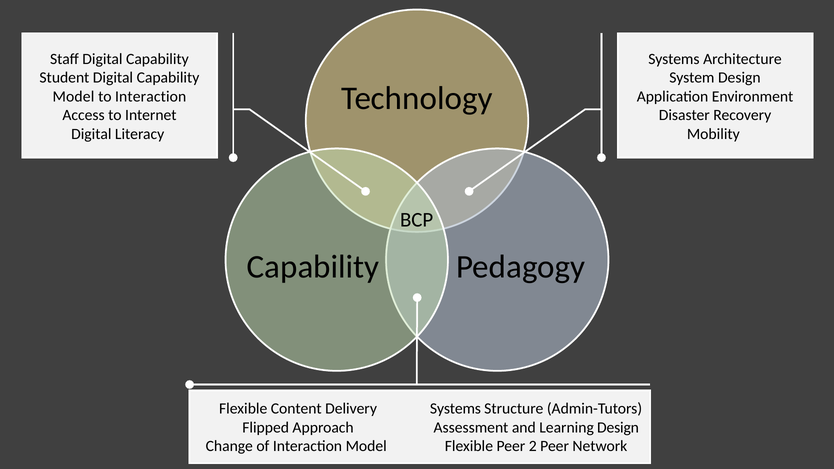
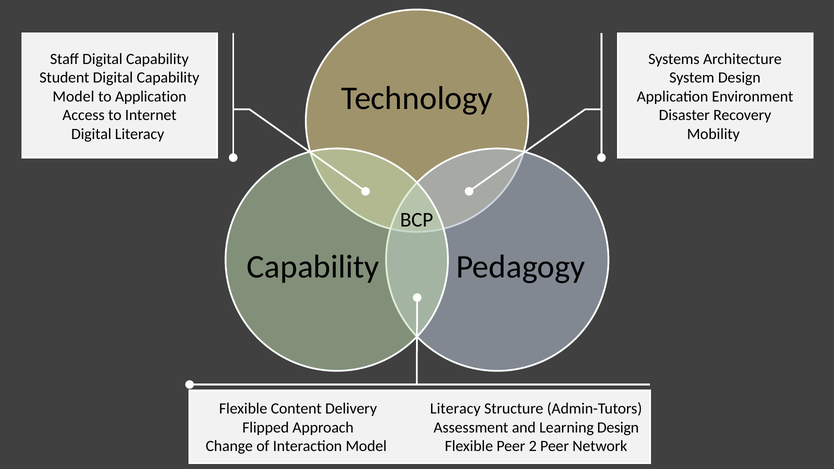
to Interaction: Interaction -> Application (151, 97)
Systems: Systems -> Literacy (455, 409)
